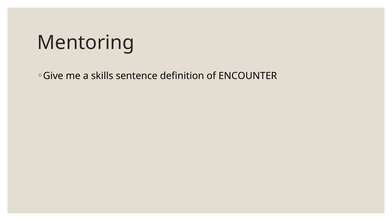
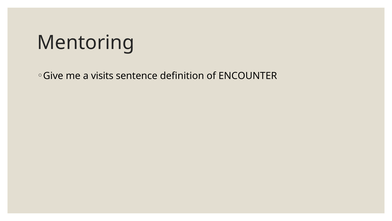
skills: skills -> visits (102, 76)
